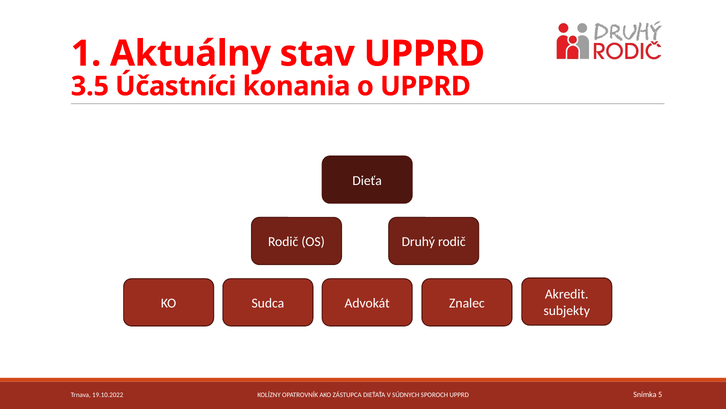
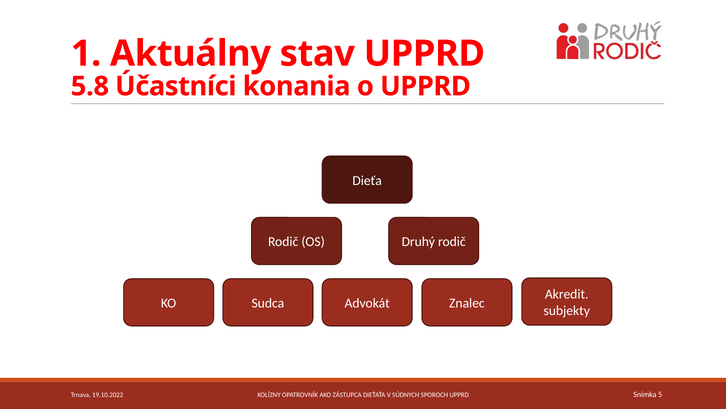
3.5: 3.5 -> 5.8 (90, 86)
